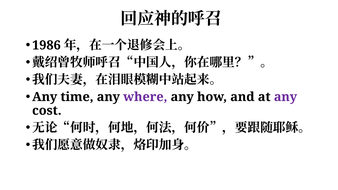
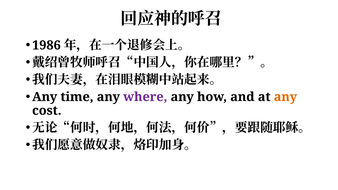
any colour: purple -> orange (285, 97)
